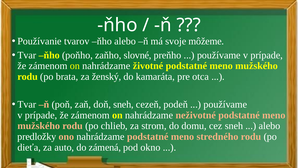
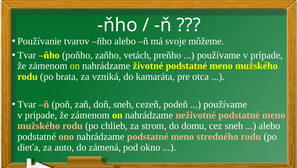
slovné: slovné -> vetách (138, 55)
ženský: ženský -> vzniká (106, 76)
predložky: predložky -> podstatné (37, 136)
